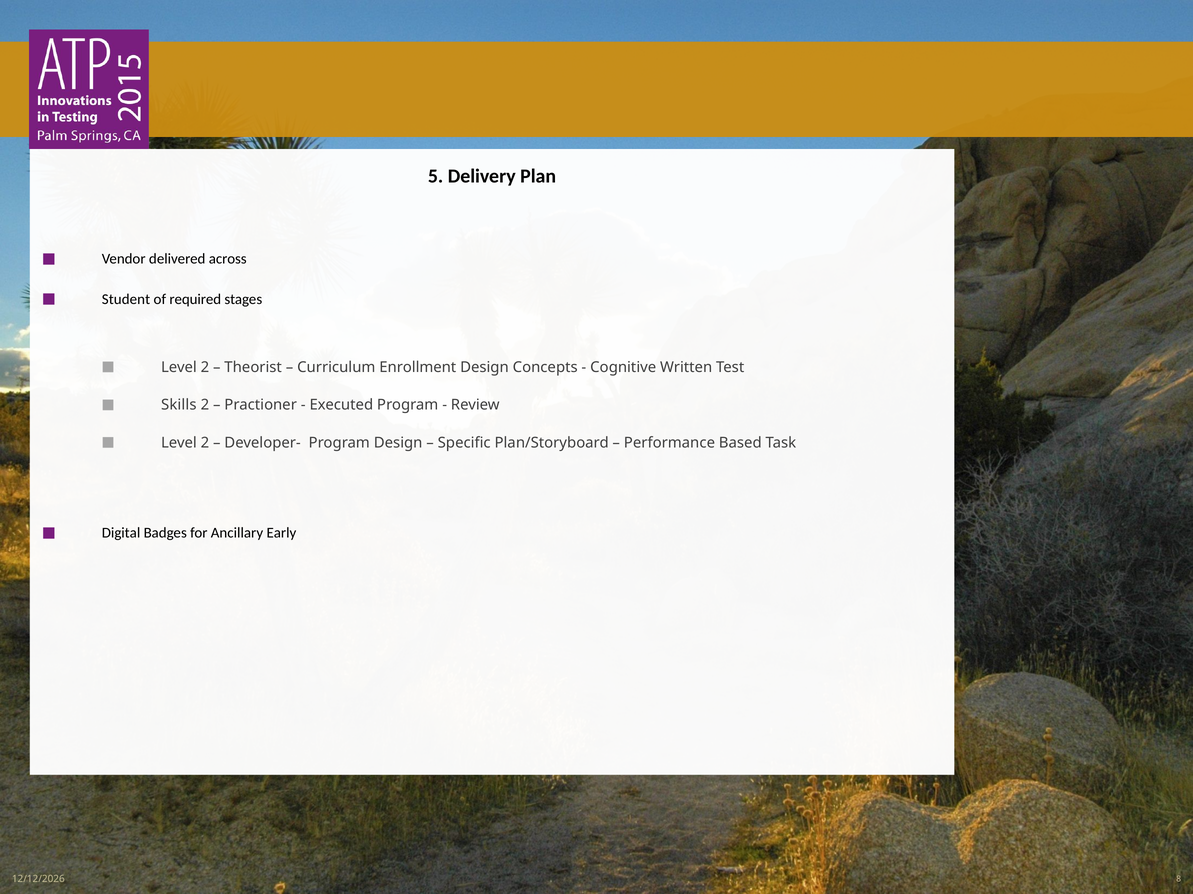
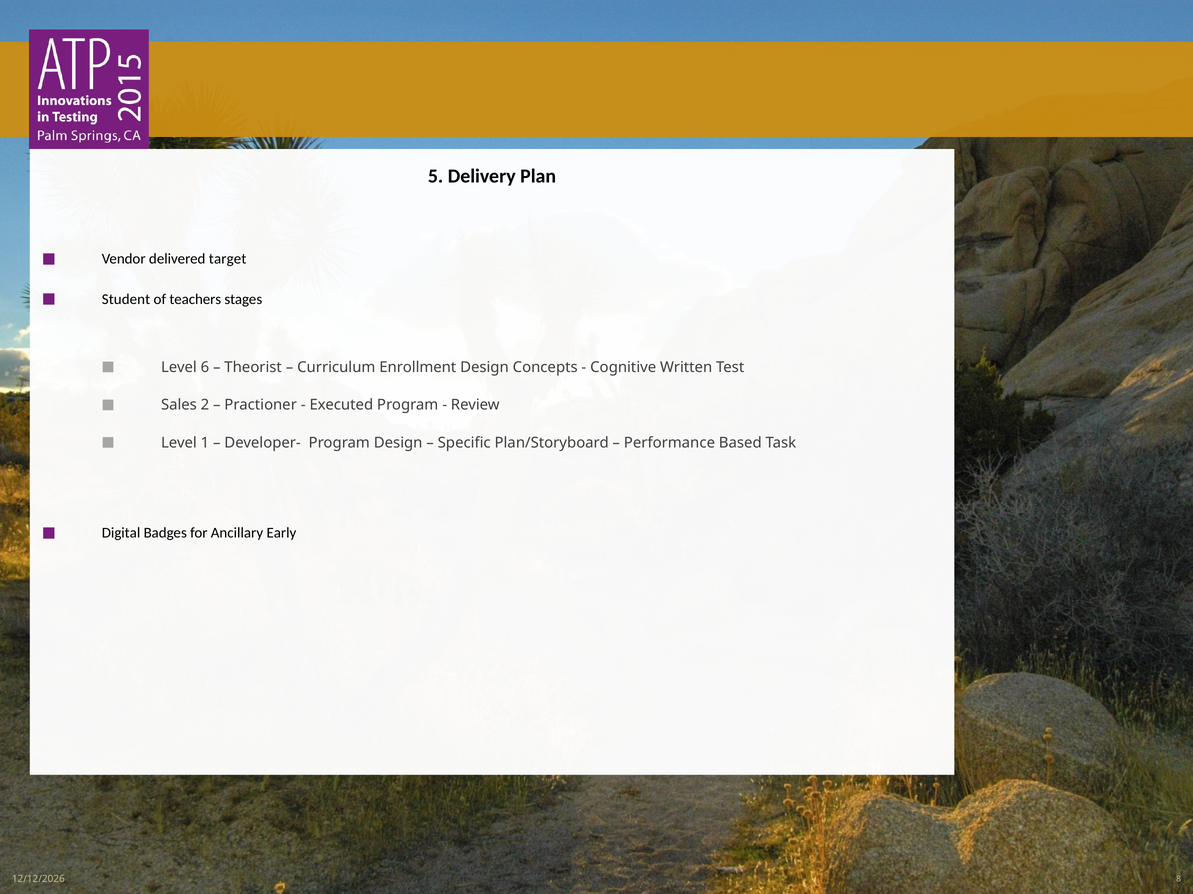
across: across -> target (228, 259)
required: required -> teachers (195, 299)
2: 2 -> 6 (205, 367)
Skills: Skills -> Sales (179, 405)
2: 2 -> 1 (205, 443)
